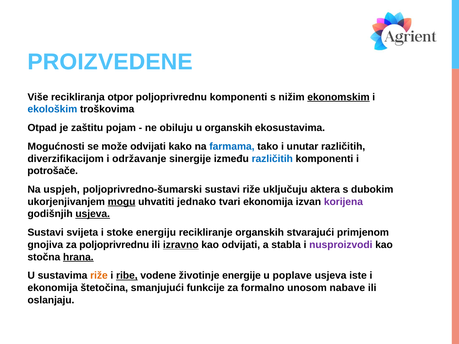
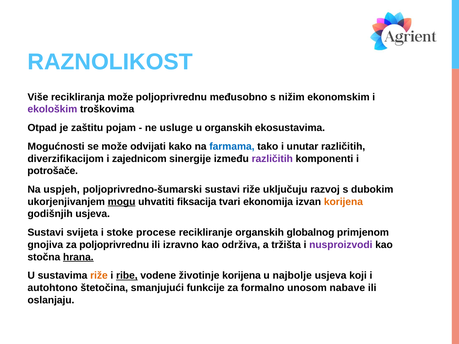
PROIZVEDENE: PROIZVEDENE -> RAZNOLIKOST (110, 62)
recikliranja otpor: otpor -> može (120, 97)
poljoprivrednu komponenti: komponenti -> međusobno (239, 97)
ekonomskim underline: present -> none (338, 97)
ekološkim colour: blue -> purple (52, 109)
obiluju: obiluju -> usluge (176, 128)
održavanje: održavanje -> zajednicom (139, 159)
različitih colour: blue -> purple (272, 159)
aktera: aktera -> razvoj (325, 190)
jednako: jednako -> fiksacija (197, 202)
korijena colour: purple -> orange (343, 202)
usjeva underline: present -> none (93, 214)
energiju: energiju -> procese (156, 233)
stvarajući: stvarajući -> globalnog (310, 233)
izravno underline: present -> none (181, 245)
kao odvijati: odvijati -> održiva (241, 245)
stabla: stabla -> tržišta (286, 245)
životinje energije: energije -> korijena (242, 276)
poplave: poplave -> najbolje (292, 276)
iste: iste -> koji (358, 276)
ekonomija: ekonomija -> autohtono (53, 288)
